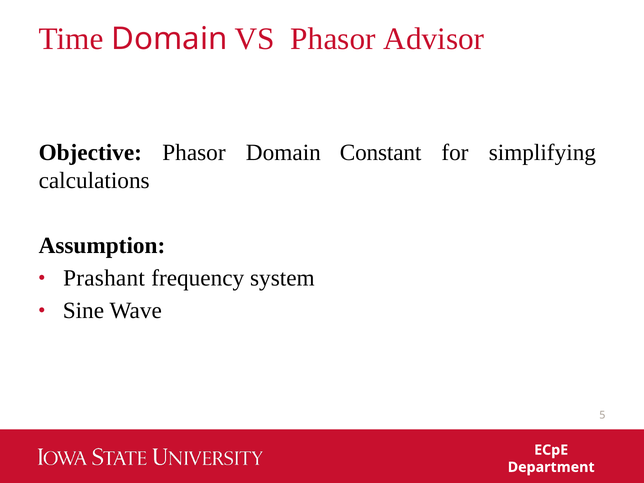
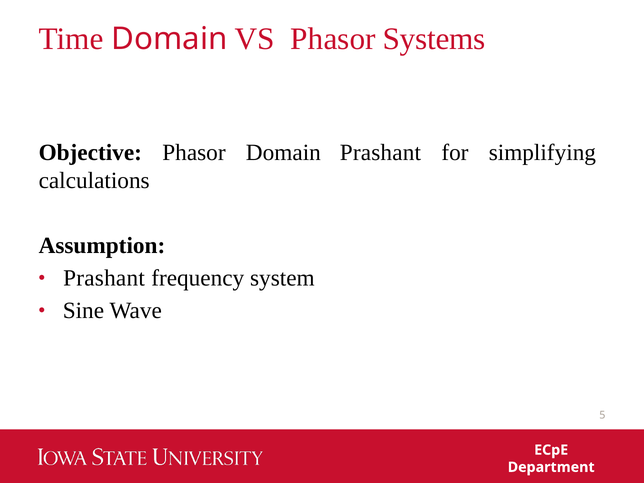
Advisor: Advisor -> Systems (434, 39)
Domain Constant: Constant -> Prashant (380, 153)
